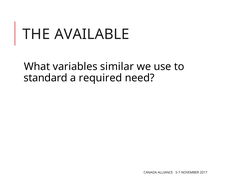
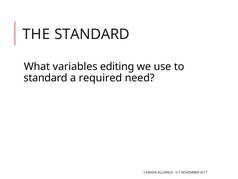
THE AVAILABLE: AVAILABLE -> STANDARD (92, 34)
similar: similar -> editing (117, 66)
